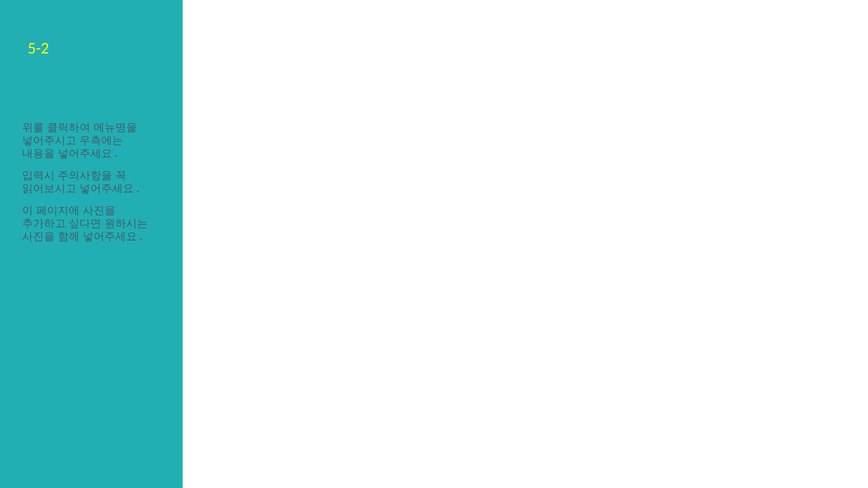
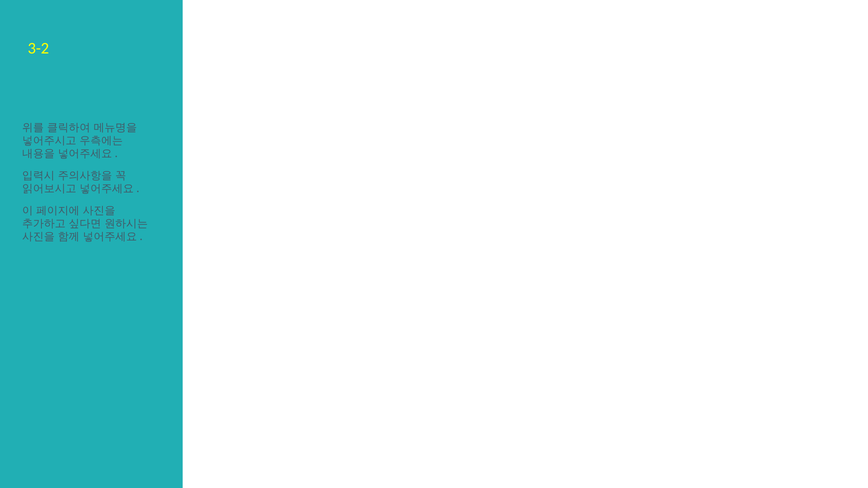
5-2: 5-2 -> 3-2 (38, 48)
